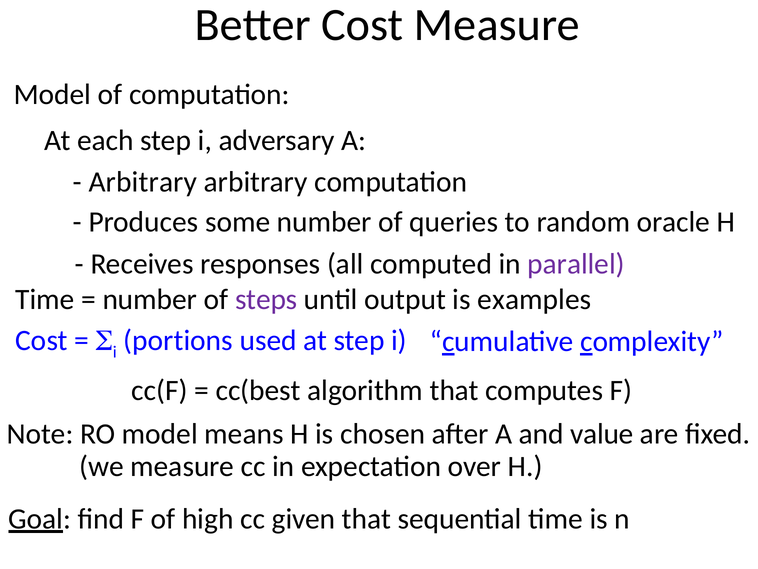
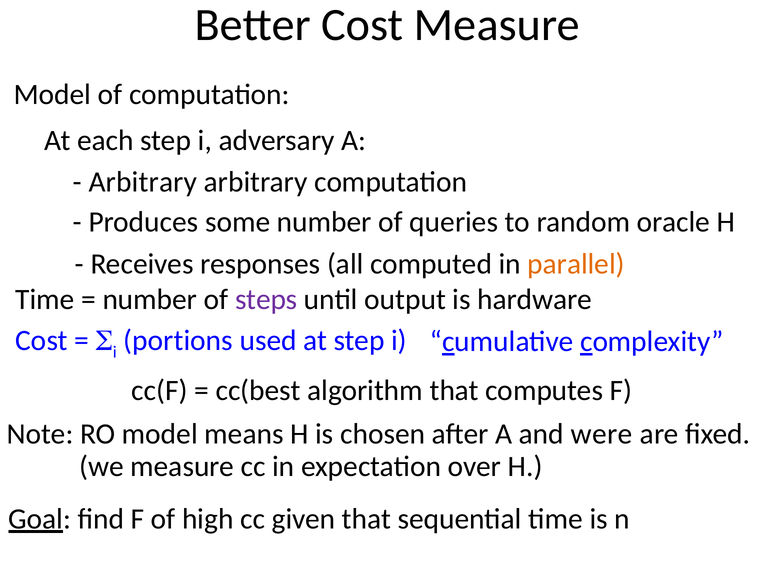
parallel colour: purple -> orange (576, 264)
examples: examples -> hardware (535, 299)
value: value -> were (602, 434)
